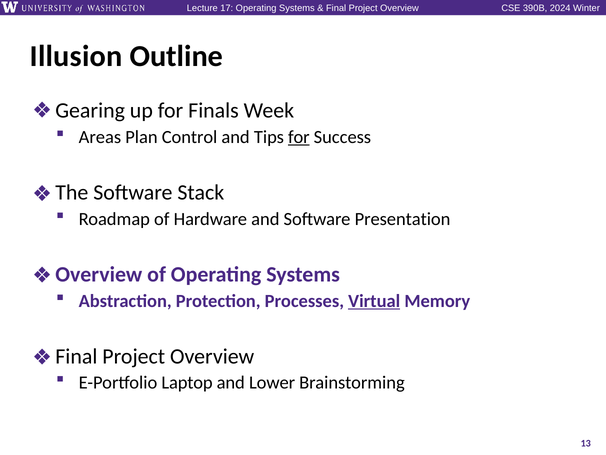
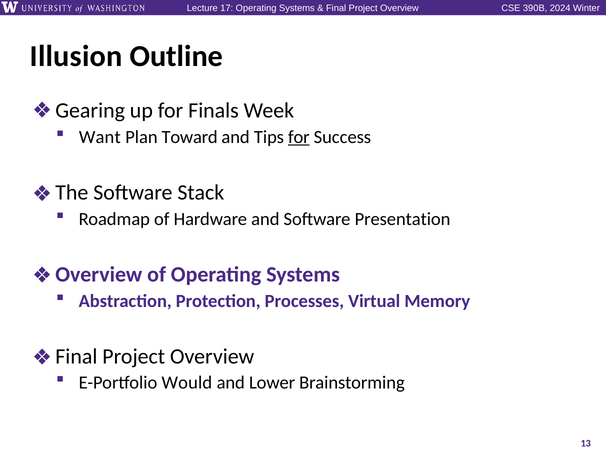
Areas: Areas -> Want (100, 137)
Control: Control -> Toward (190, 137)
Virtual underline: present -> none (374, 301)
Laptop: Laptop -> Would (187, 382)
